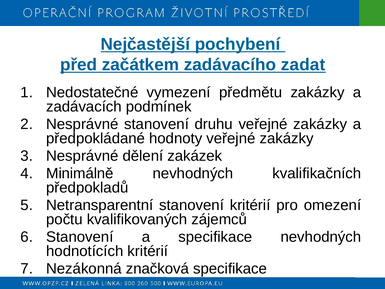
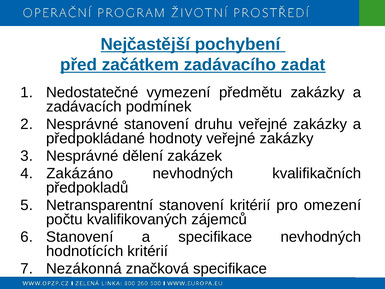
Minimálně: Minimálně -> Zakázáno (80, 173)
